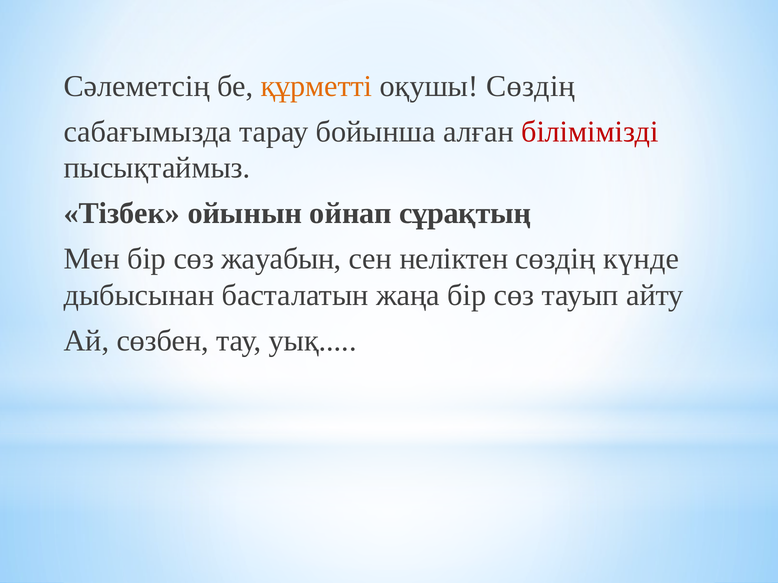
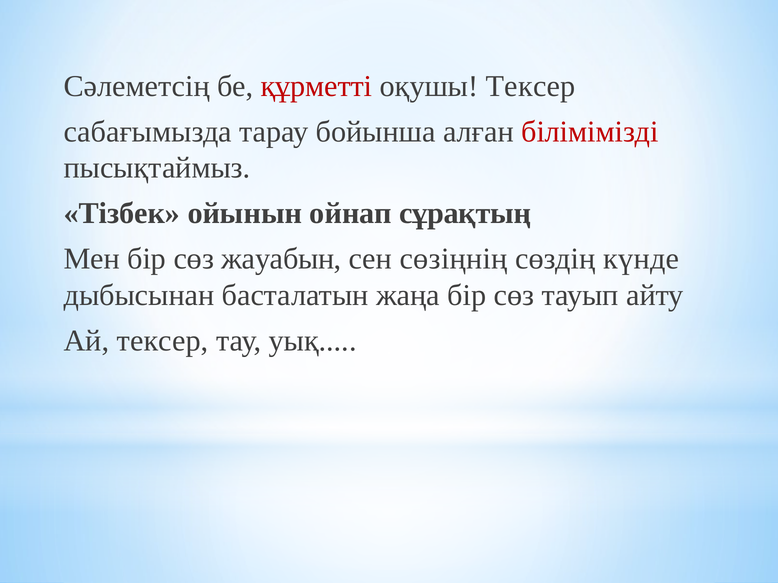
құрметті colour: orange -> red (316, 86)
оқушы Сөздің: Сөздің -> Тексер (531, 86)
неліктен: неліктен -> сөзіңнің (454, 259)
Ай сөзбен: сөзбен -> тексер (163, 341)
